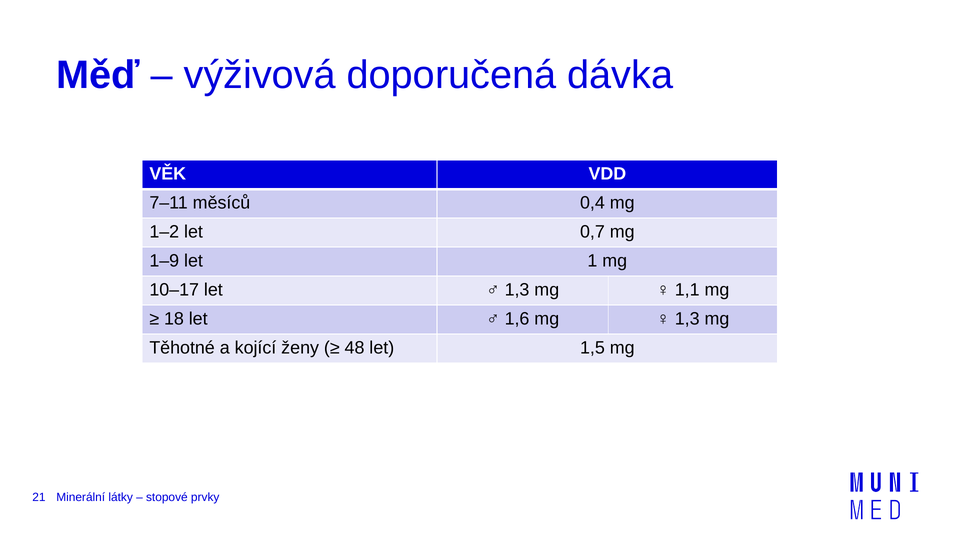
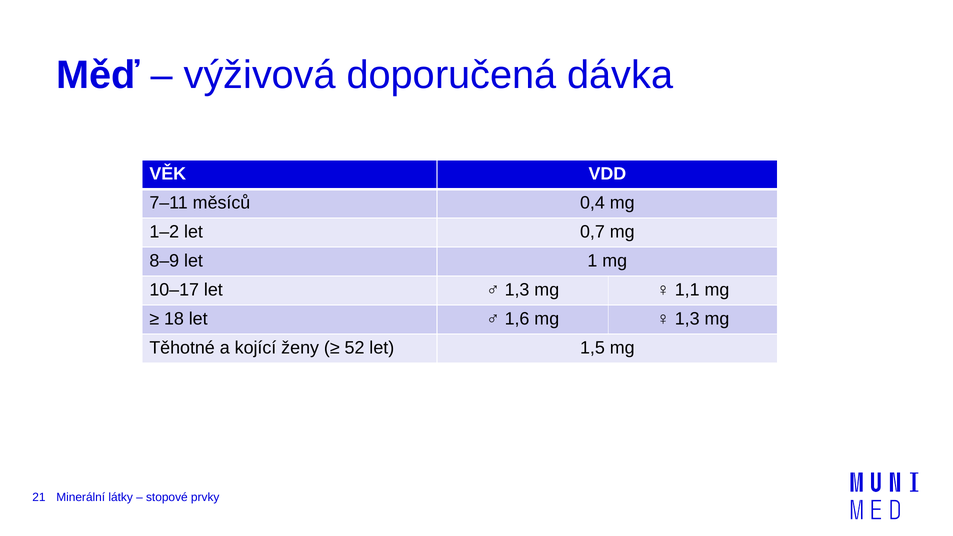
1–9: 1–9 -> 8–9 (164, 261)
48: 48 -> 52 (355, 348)
